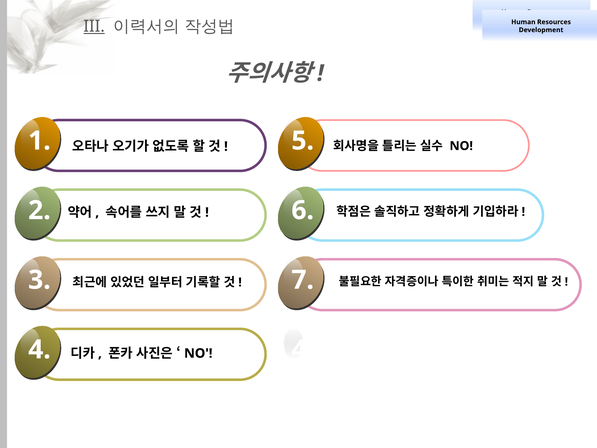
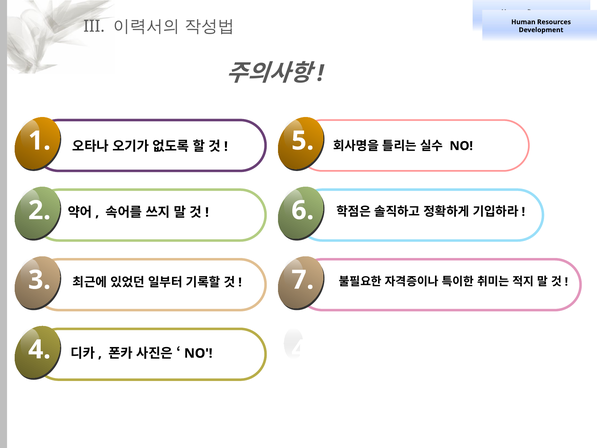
III underline: present -> none (94, 26)
